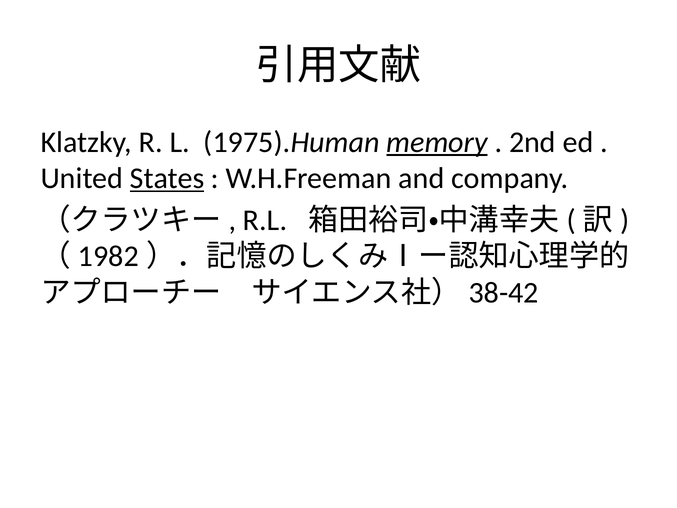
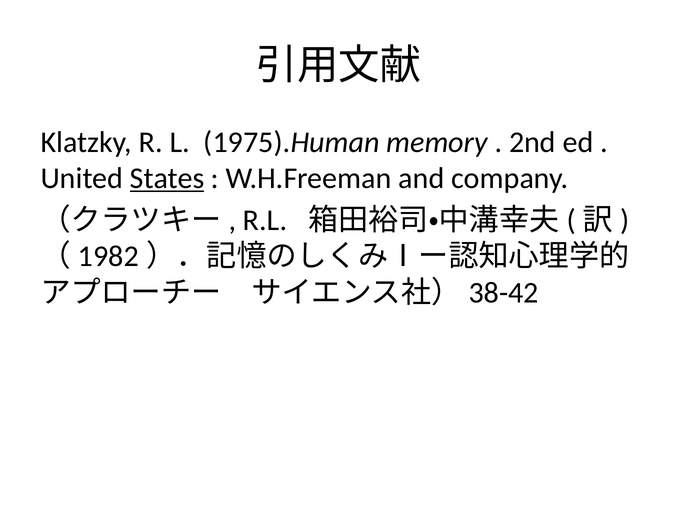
memory underline: present -> none (437, 142)
